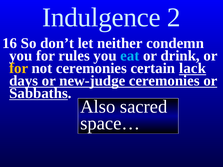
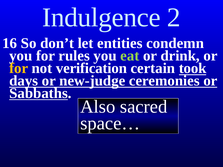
neither: neither -> entities (120, 43)
eat colour: light blue -> light green (130, 56)
not ceremonies: ceremonies -> verification (91, 68)
lack: lack -> took (193, 68)
